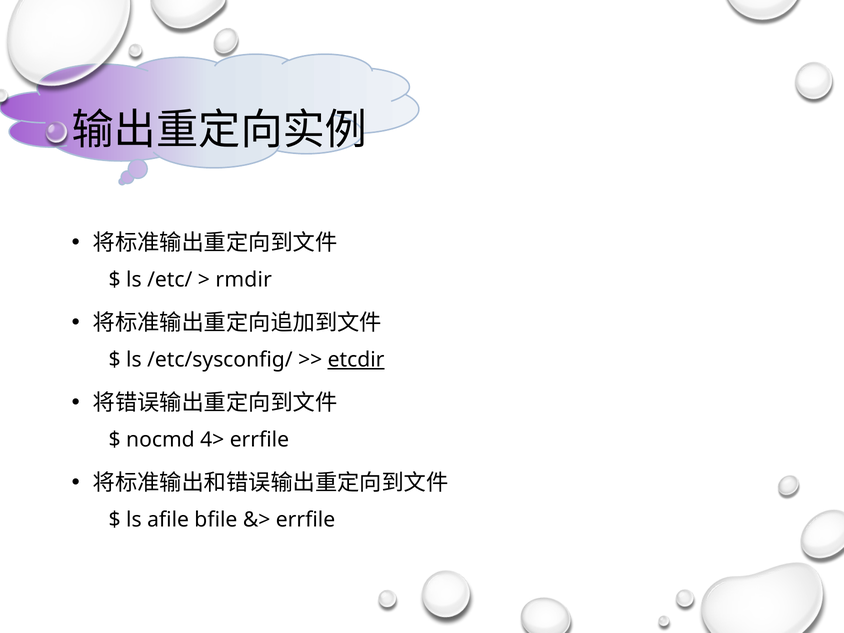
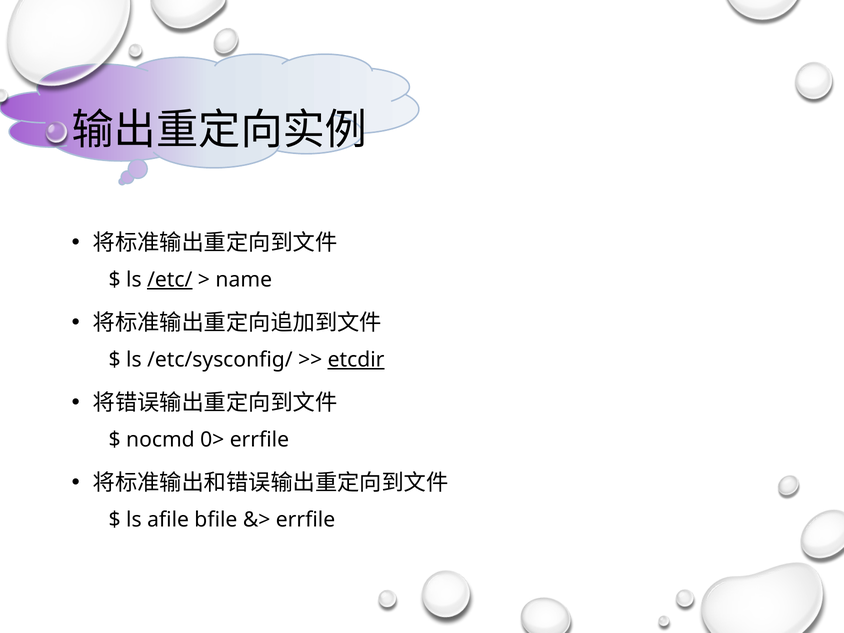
/etc/ underline: none -> present (170, 280)
rmdir: rmdir -> name (244, 280)
4>: 4> -> 0> (212, 440)
